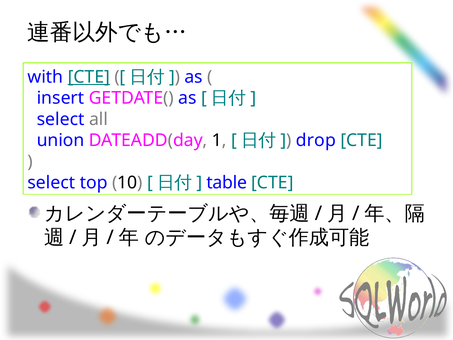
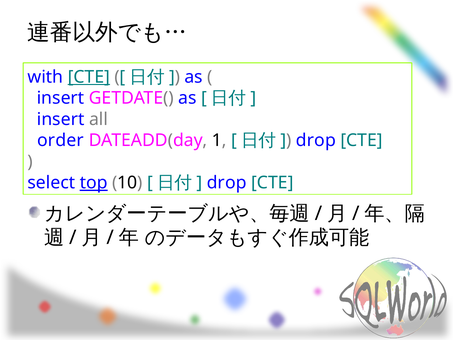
select: select -> insert (61, 119)
union: union -> order (60, 140)
top underline: none -> present (94, 183)
table: table -> drop (227, 183)
